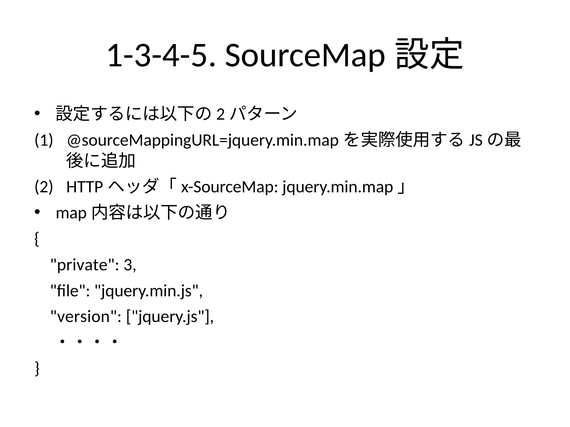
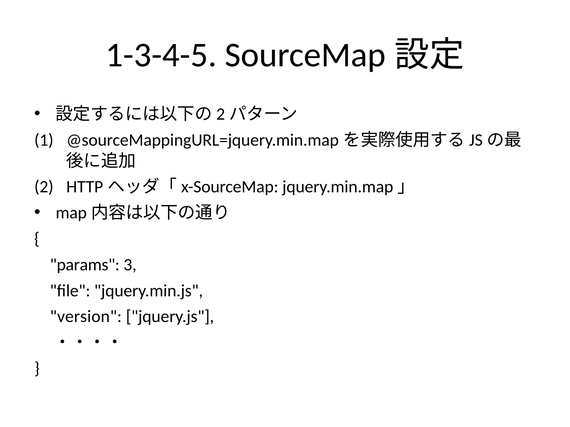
private: private -> params (85, 265)
